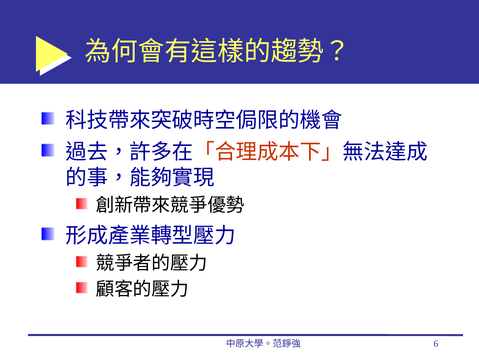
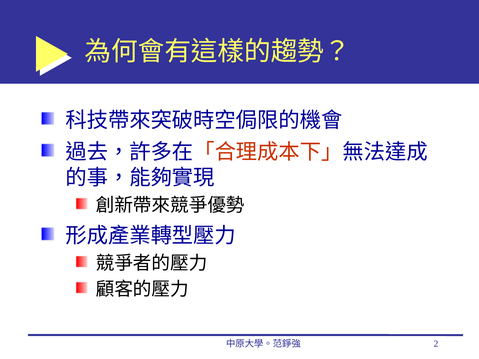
6: 6 -> 2 (436, 344)
